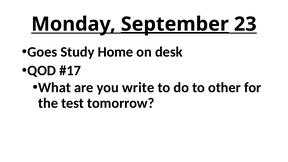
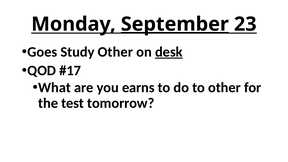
Study Home: Home -> Other (115, 52)
desk underline: none -> present (169, 52)
write: write -> earns (138, 87)
